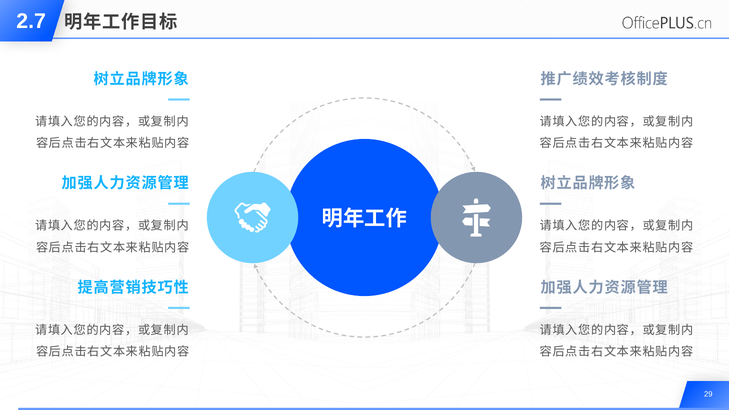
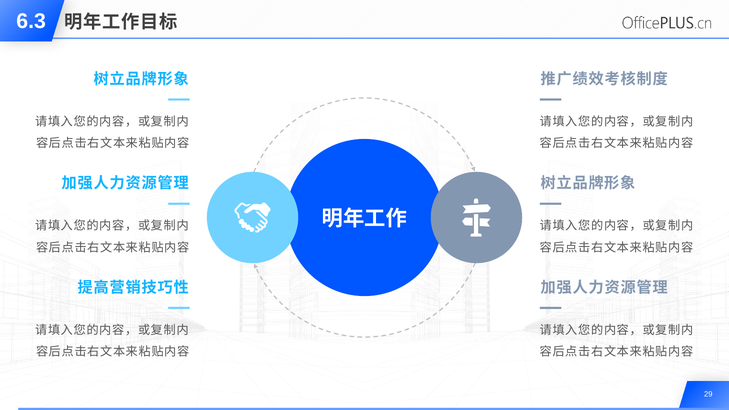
2.7: 2.7 -> 6.3 (31, 21)
